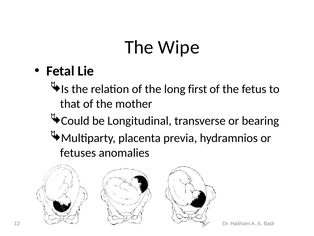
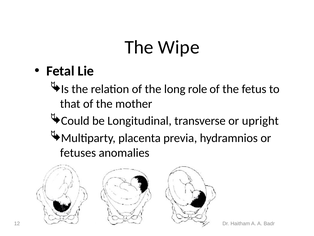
first: first -> role (198, 89)
bearing: bearing -> upright (260, 121)
